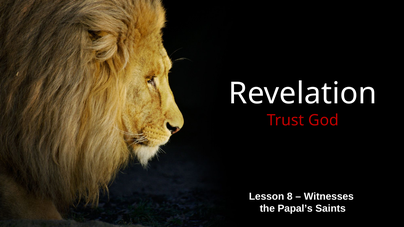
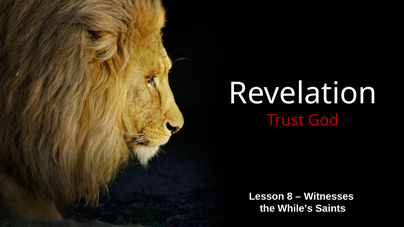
Papal’s: Papal’s -> While’s (295, 209)
